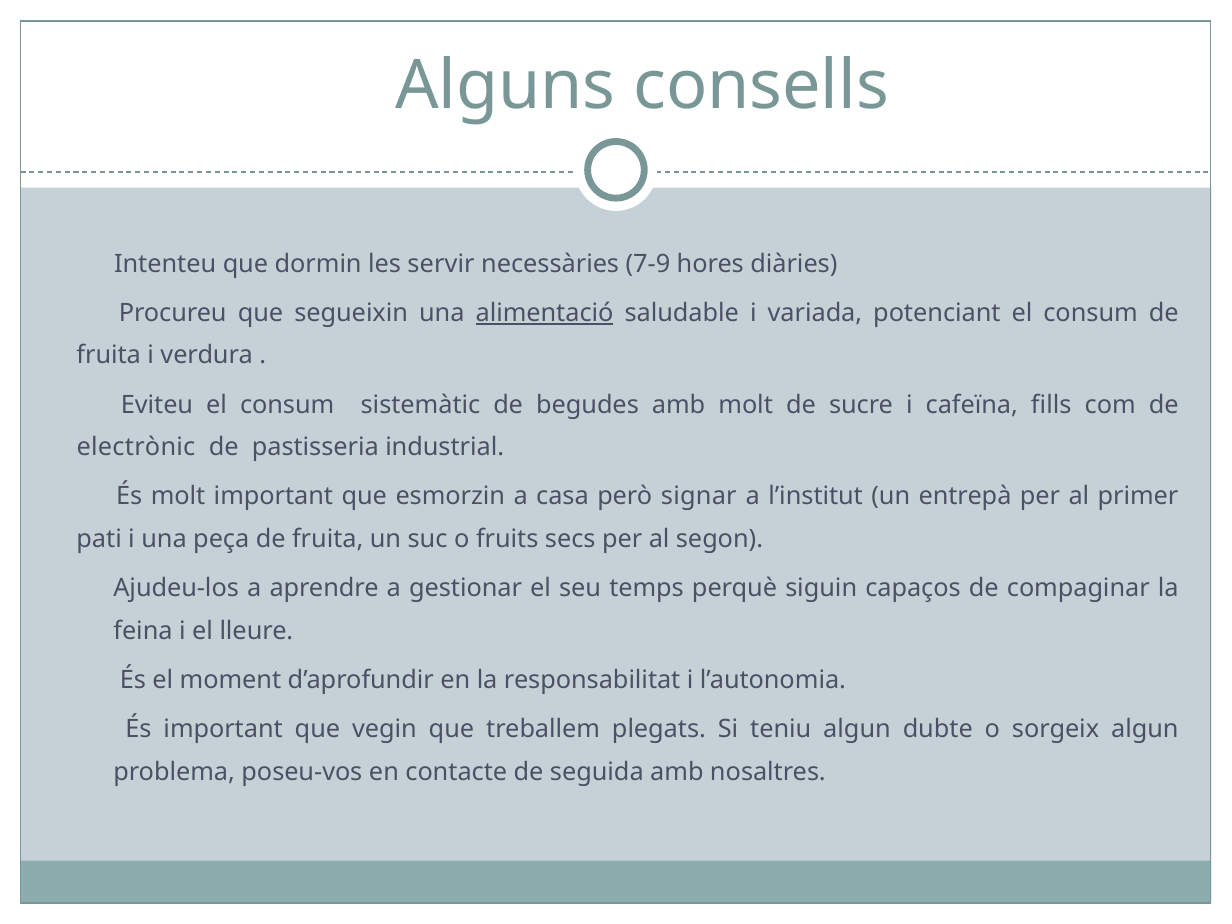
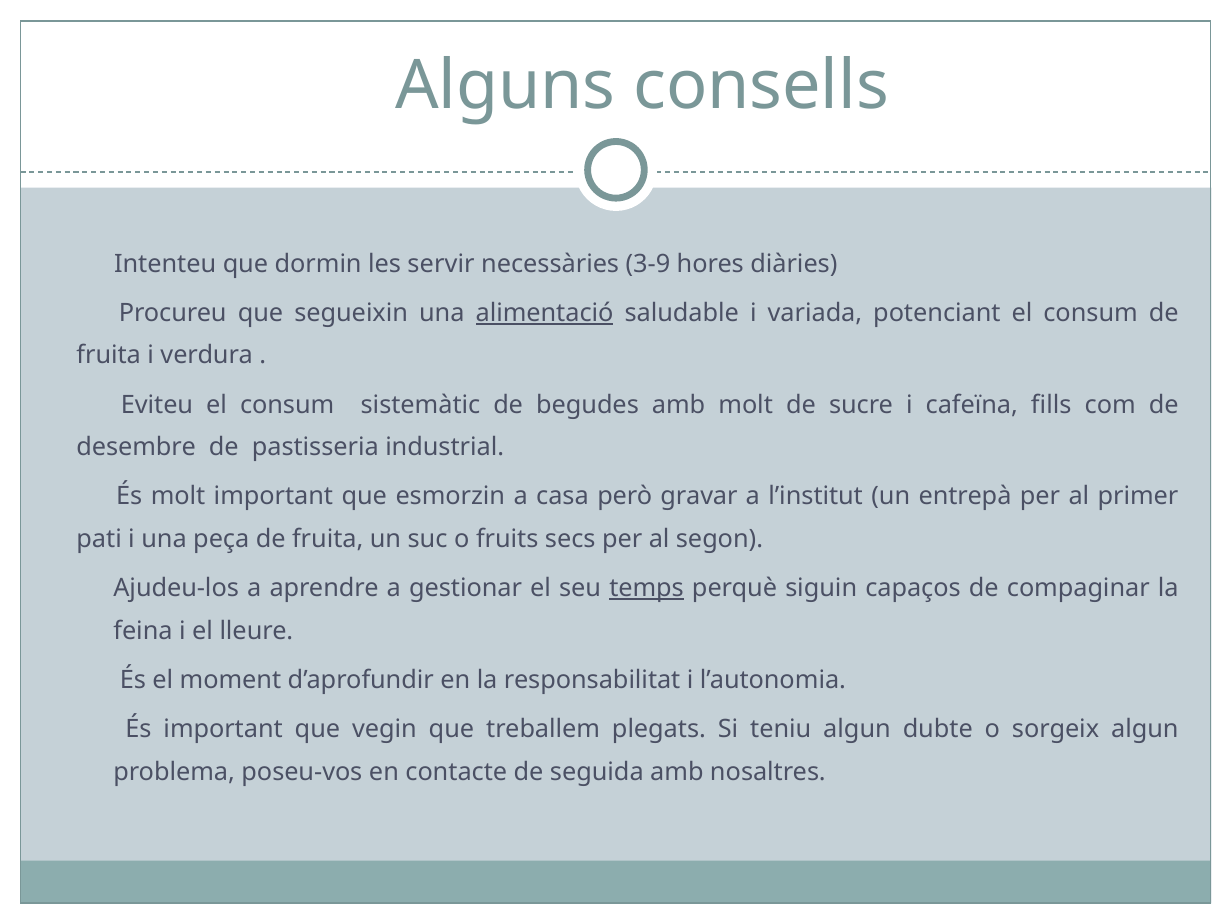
7-9: 7-9 -> 3-9 (648, 264)
electrònic: electrònic -> desembre (136, 447)
signar: signar -> gravar (699, 497)
temps underline: none -> present (647, 588)
